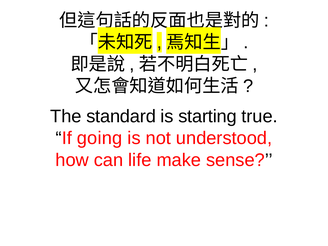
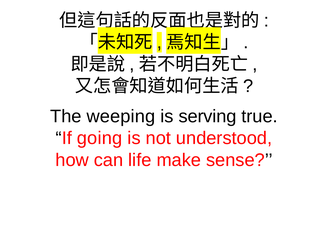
standard: standard -> weeping (121, 116)
starting: starting -> serving (208, 116)
